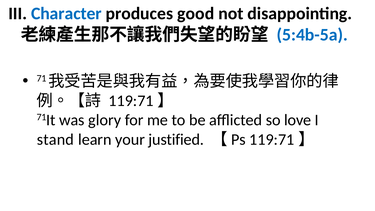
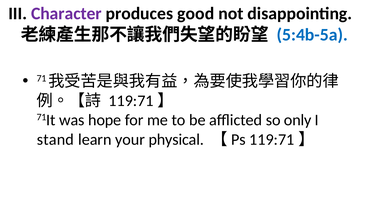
Character colour: blue -> purple (66, 14)
glory: glory -> hope (105, 120)
love: love -> only (298, 120)
justified: justified -> physical (176, 139)
